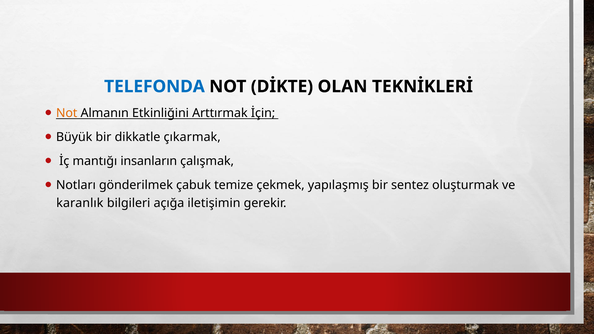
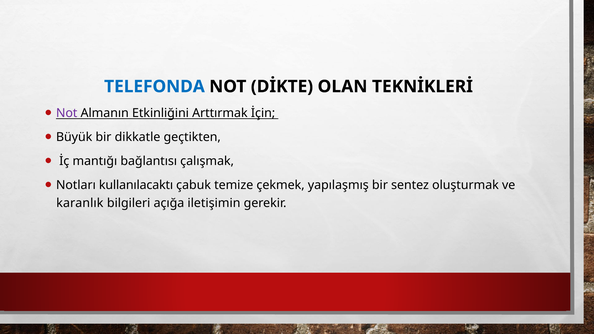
Not colour: orange -> purple (67, 113)
çıkarmak: çıkarmak -> geçtikten (192, 137)
insanların: insanların -> bağlantısı (149, 161)
gönderilmek: gönderilmek -> kullanılacaktı (136, 185)
